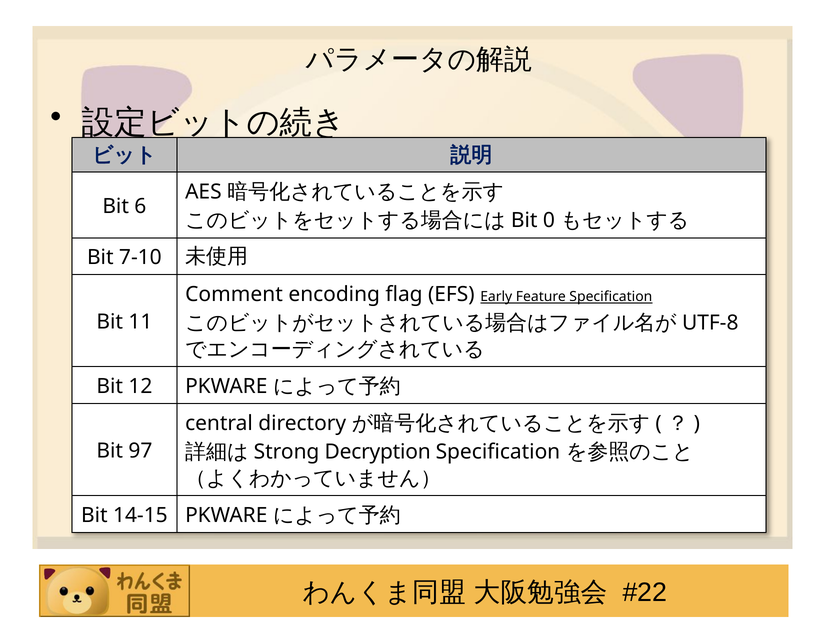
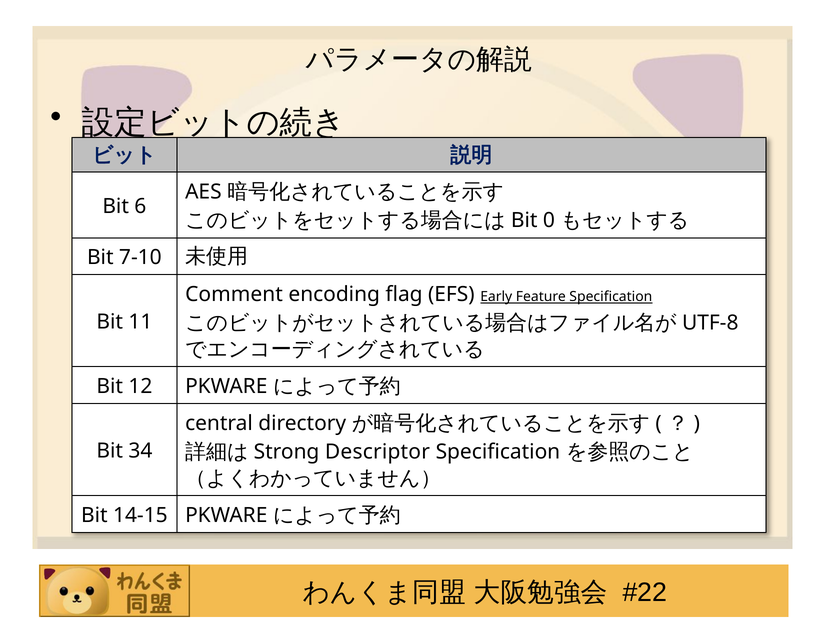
Decryption: Decryption -> Descriptor (377, 452)
97: 97 -> 34 (140, 451)
